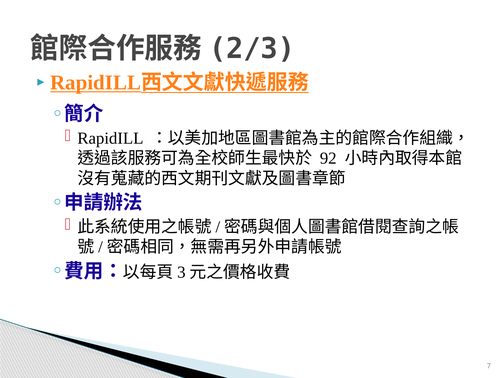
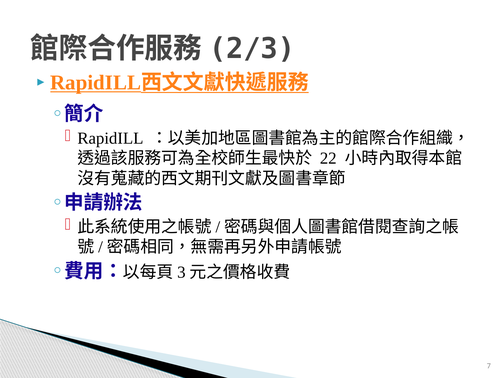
92: 92 -> 22 (328, 158)
